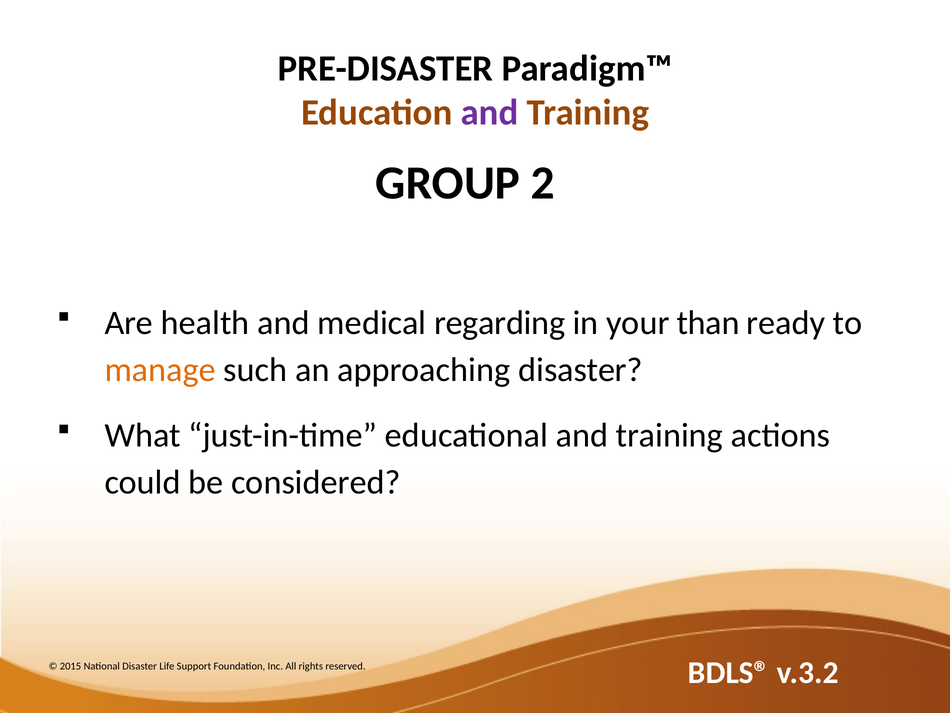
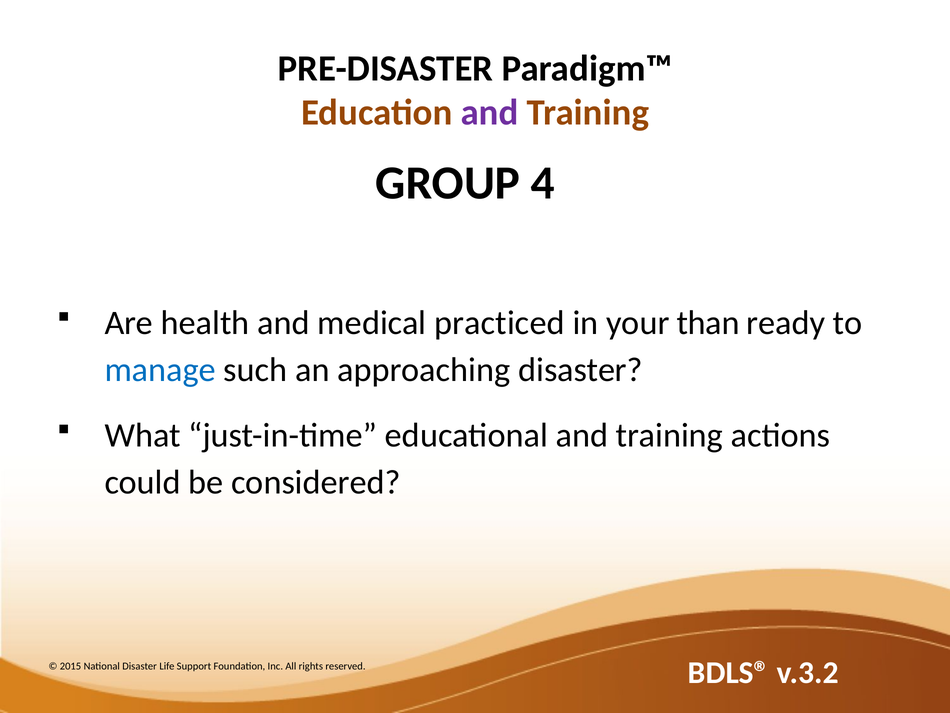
2: 2 -> 4 (543, 183)
regarding: regarding -> practiced (499, 322)
manage colour: orange -> blue (160, 369)
